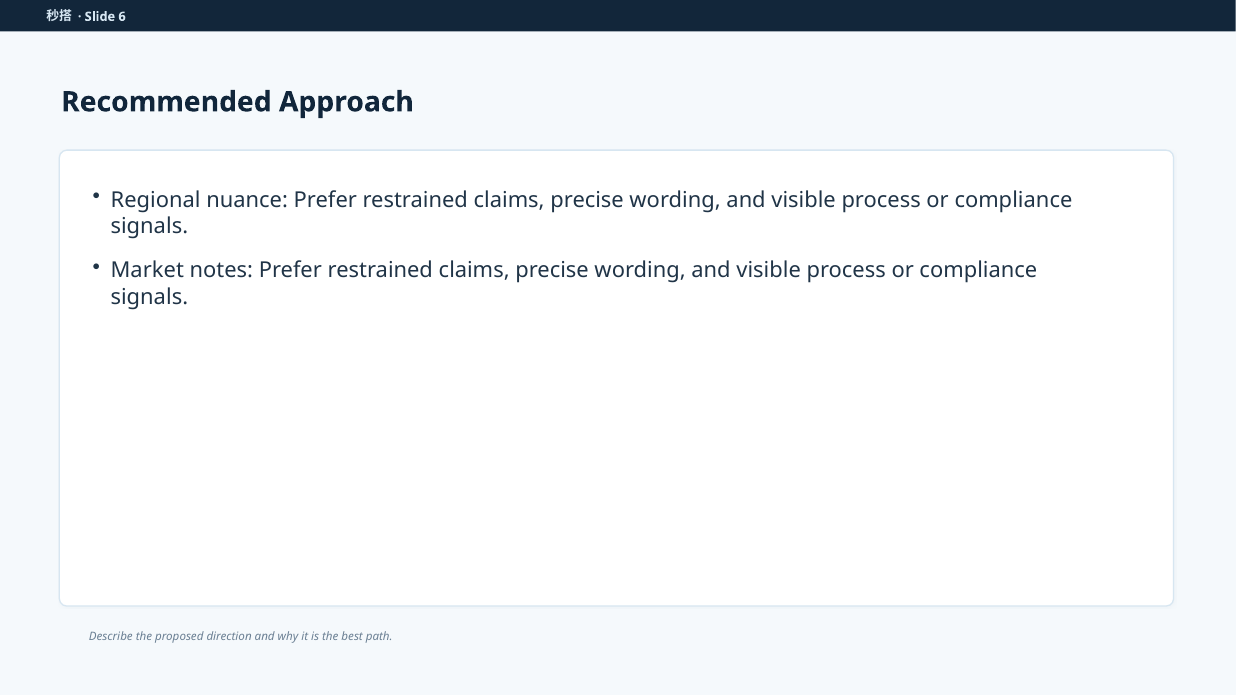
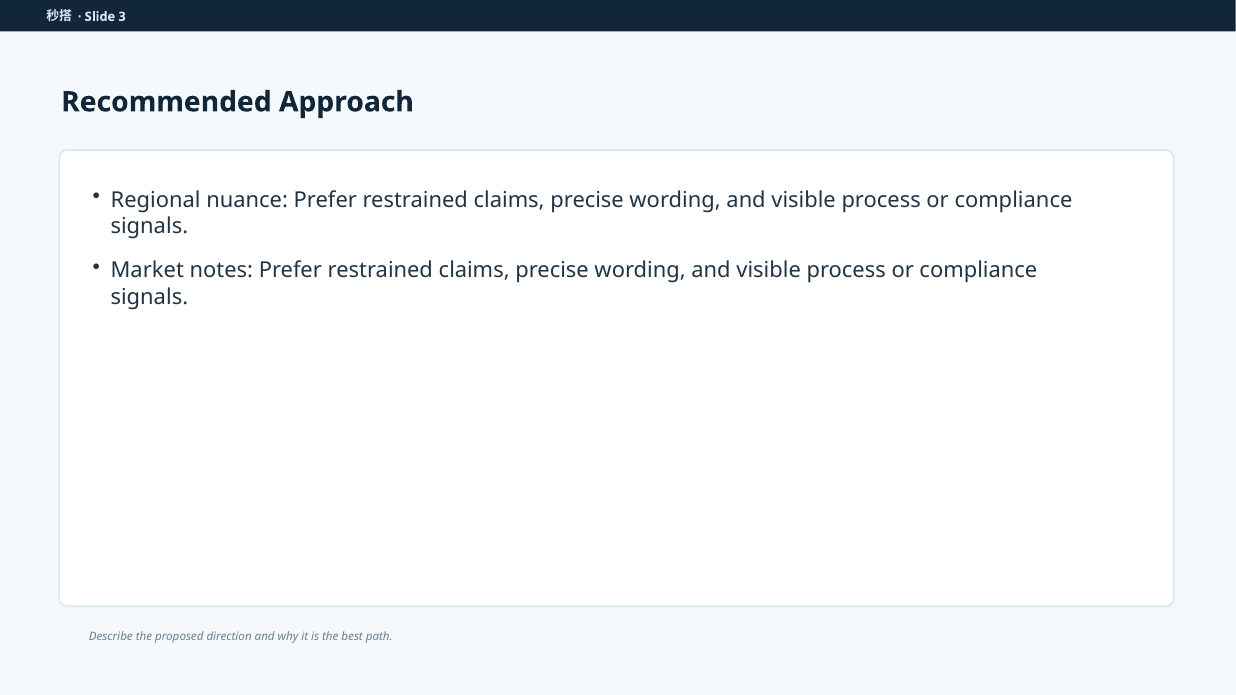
6: 6 -> 3 (122, 17)
